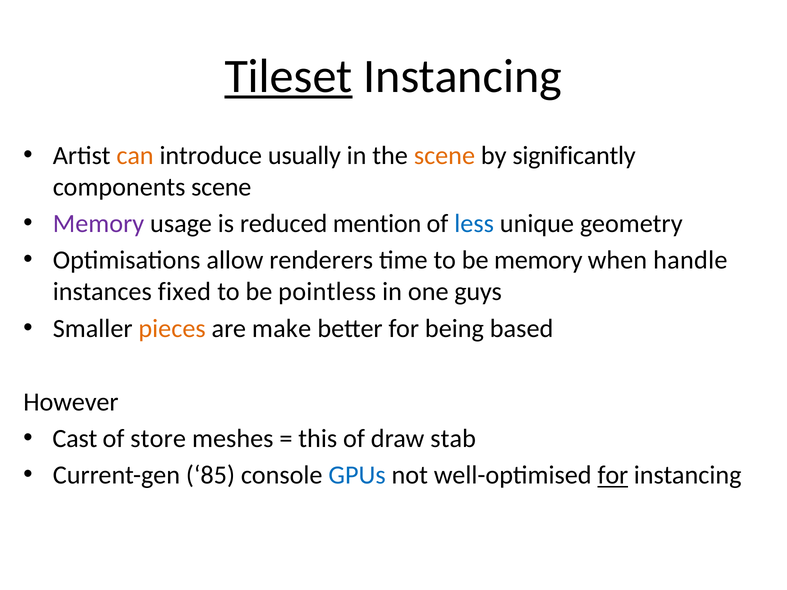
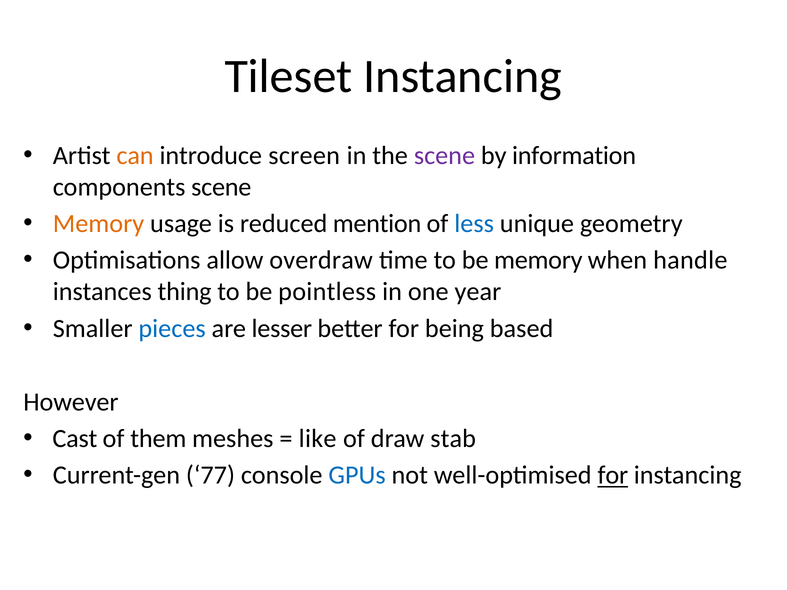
Tileset underline: present -> none (289, 76)
usually: usually -> screen (304, 155)
scene colour: orange -> purple (444, 155)
significantly: significantly -> information (574, 155)
Memory colour: purple -> orange (99, 224)
renderers: renderers -> overdraw (321, 260)
fixed: fixed -> thing (185, 292)
guys: guys -> year (478, 292)
pieces colour: orange -> blue (172, 329)
make: make -> lesser (282, 329)
store: store -> them (158, 439)
this: this -> like (318, 439)
85: 85 -> 77 (210, 475)
